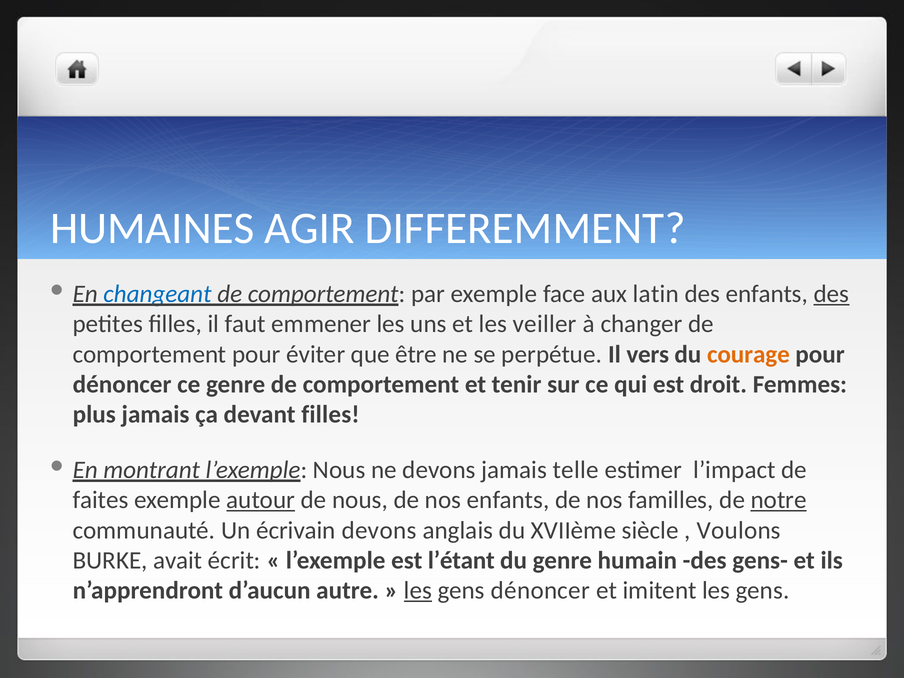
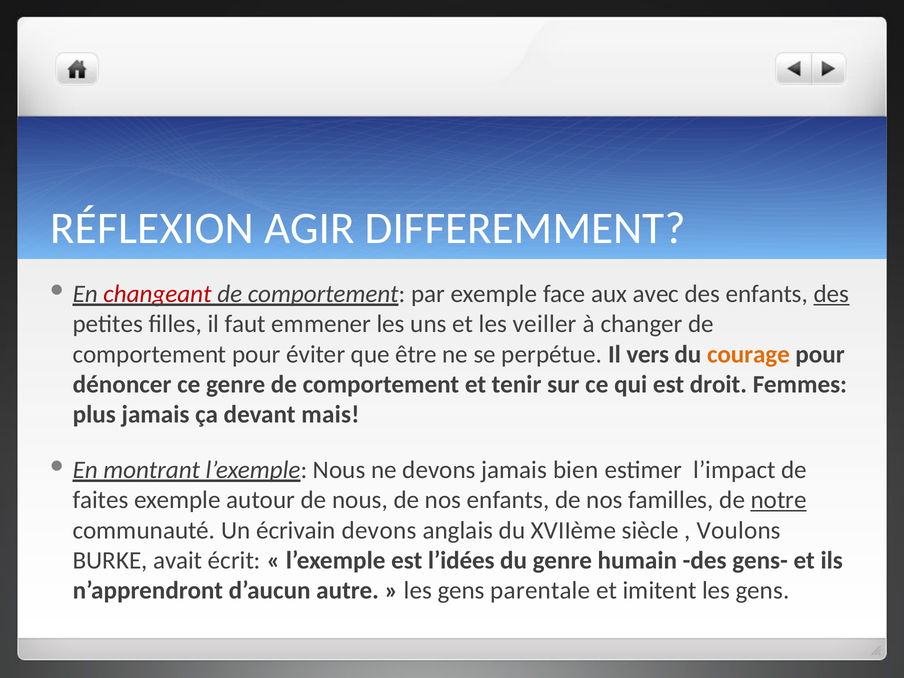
HUMAINES: HUMAINES -> RÉFLEXION (152, 229)
changeant colour: blue -> red (157, 294)
latin: latin -> avec (656, 294)
devant filles: filles -> mais (330, 415)
telle: telle -> bien (576, 470)
autour underline: present -> none (261, 500)
l’étant: l’étant -> l’idées (461, 560)
les underline: present -> none (418, 591)
gens dénoncer: dénoncer -> parentale (540, 591)
